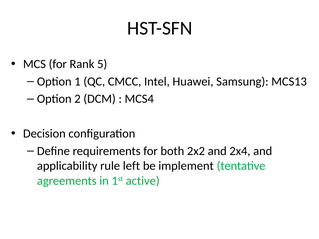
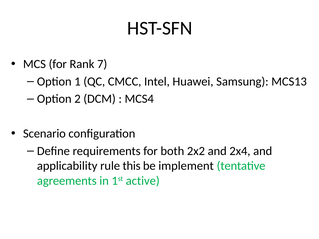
5: 5 -> 7 (102, 64)
Decision: Decision -> Scenario (44, 134)
left: left -> this (132, 166)
